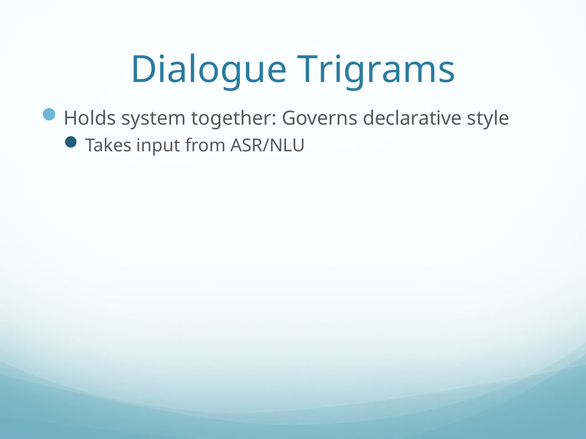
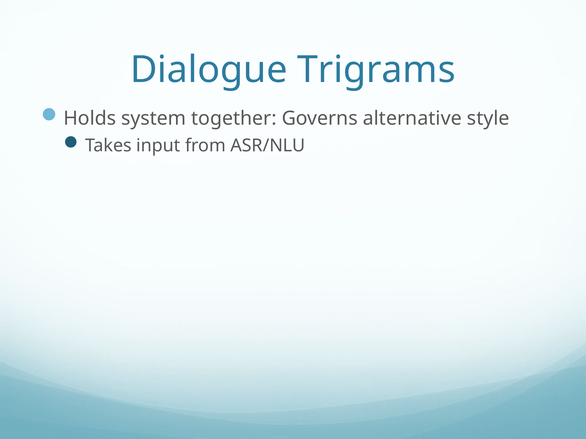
declarative: declarative -> alternative (412, 119)
